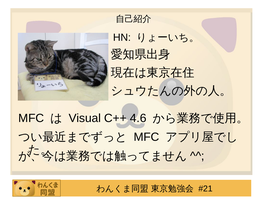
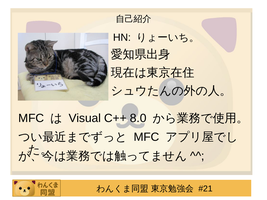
4.6: 4.6 -> 8.0 (138, 118)
